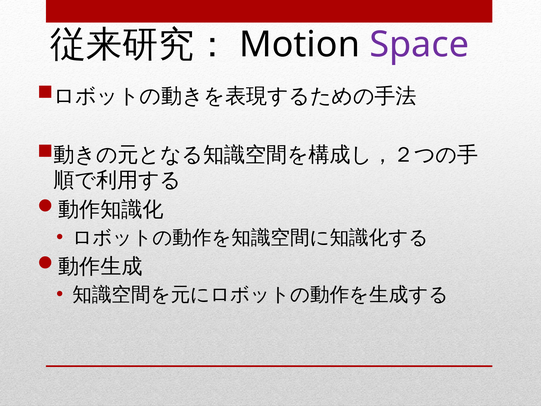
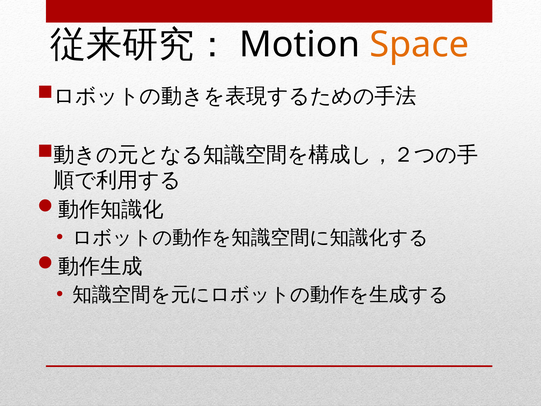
Space colour: purple -> orange (419, 45)
